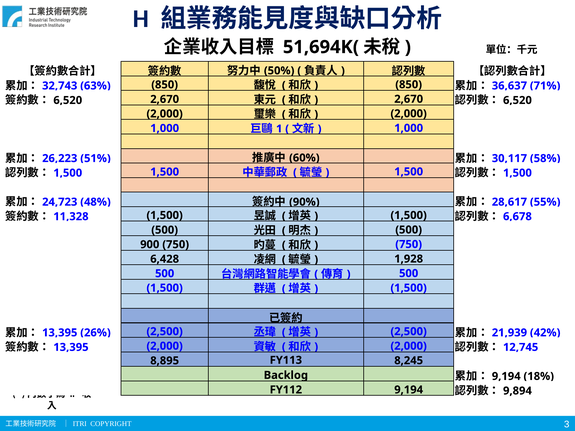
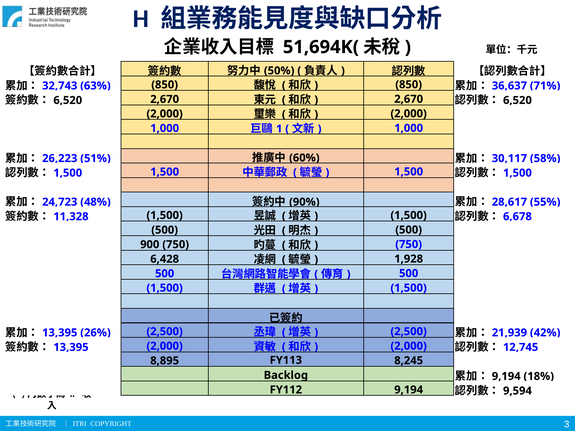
9,894: 9,894 -> 9,594 (517, 391)
